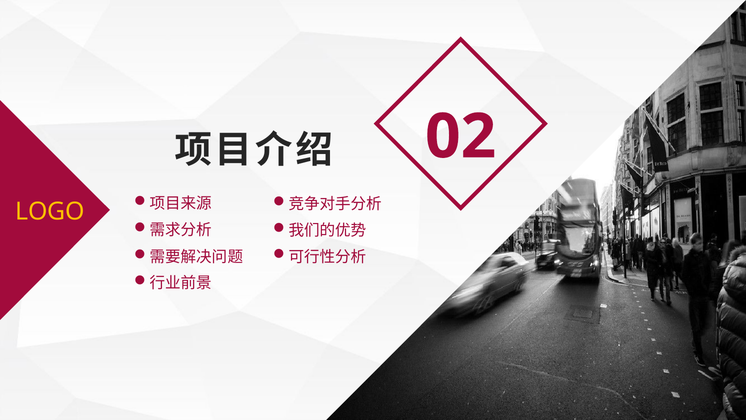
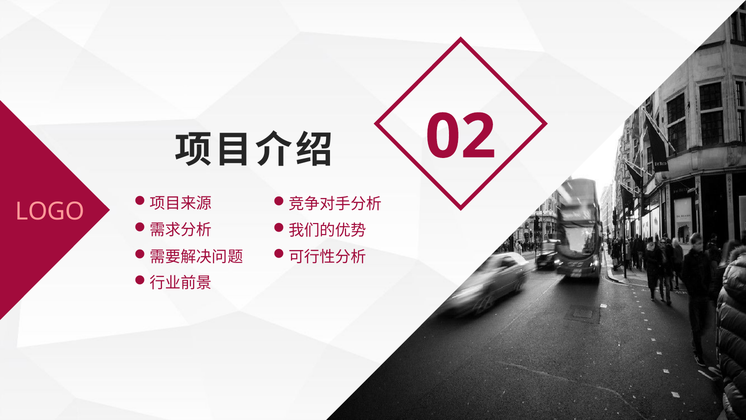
LOGO colour: yellow -> pink (50, 211)
